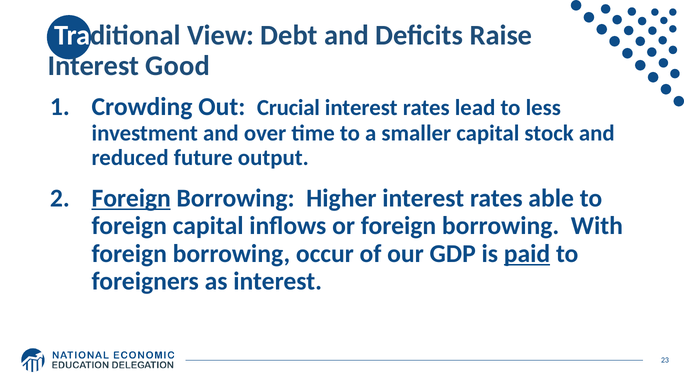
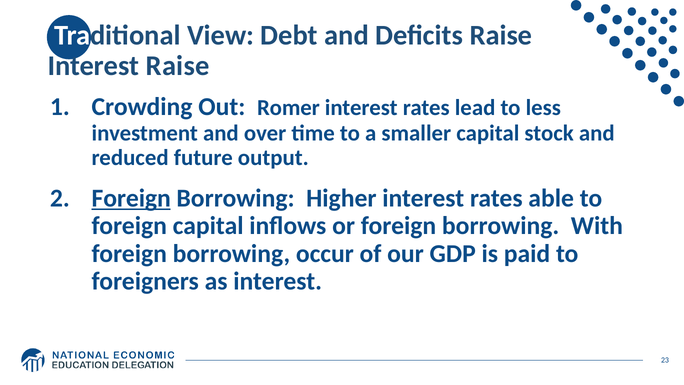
Interest Good: Good -> Raise (178, 66)
Crucial: Crucial -> Romer (288, 108)
paid underline: present -> none (527, 253)
